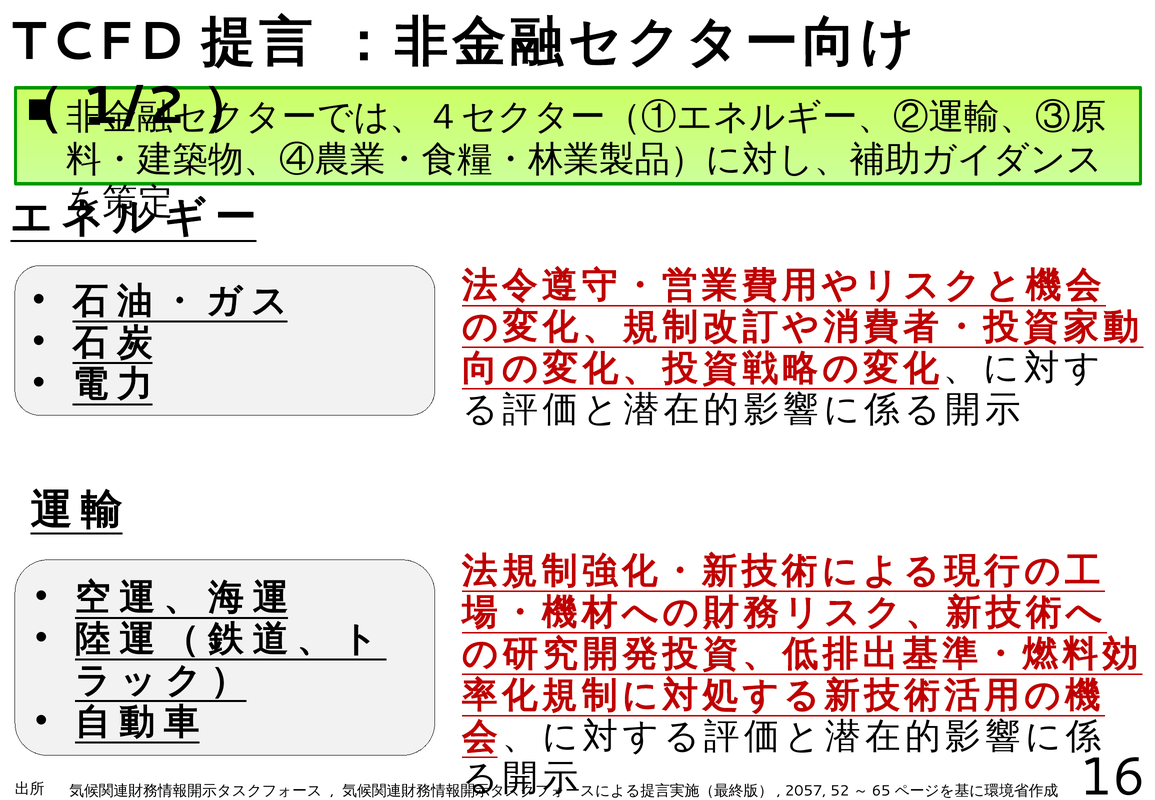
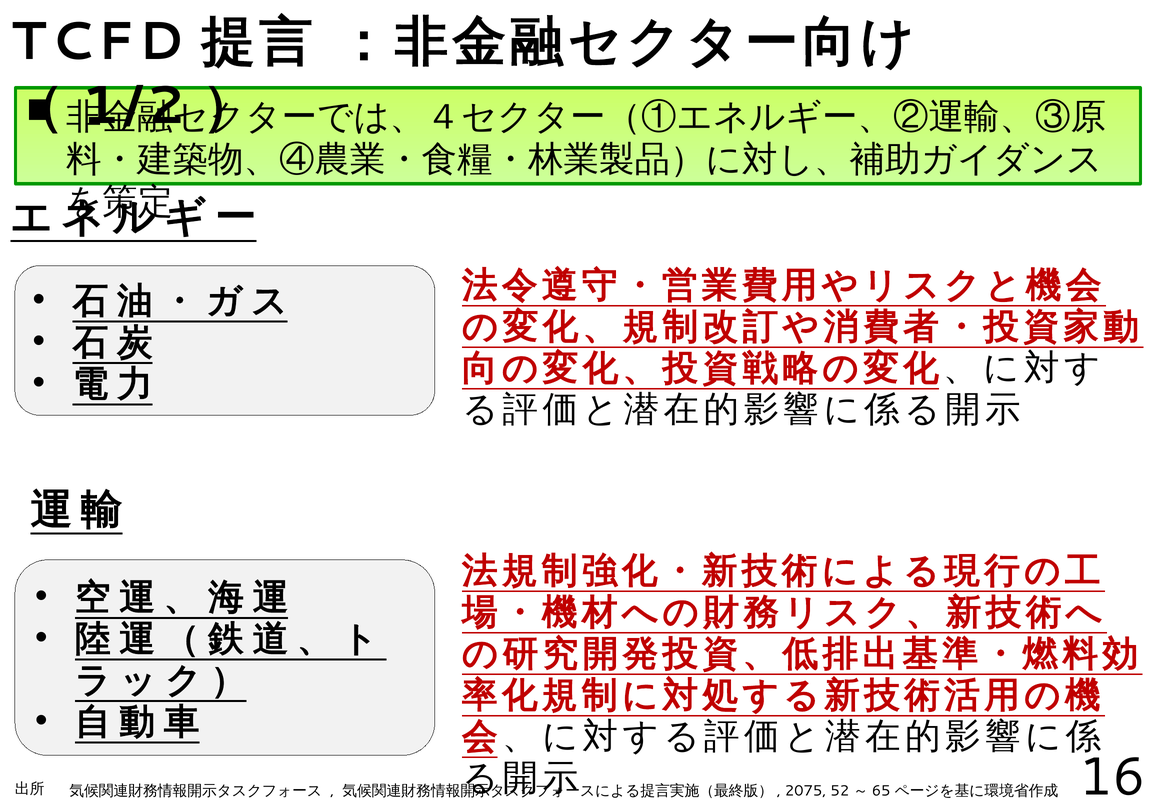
2057: 2057 -> 2075 (806, 790)
